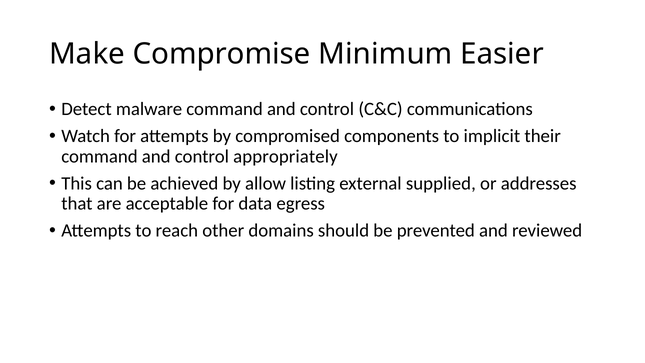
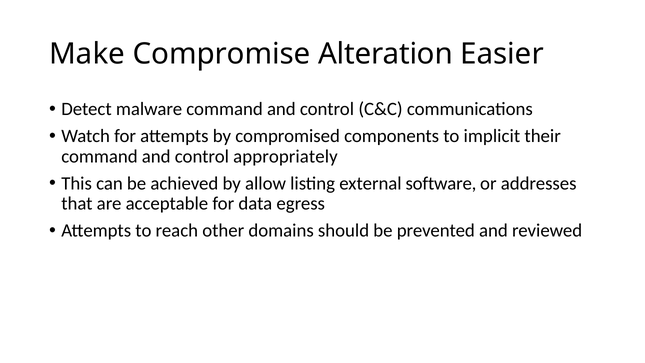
Minimum: Minimum -> Alteration (386, 54)
supplied: supplied -> software (441, 183)
